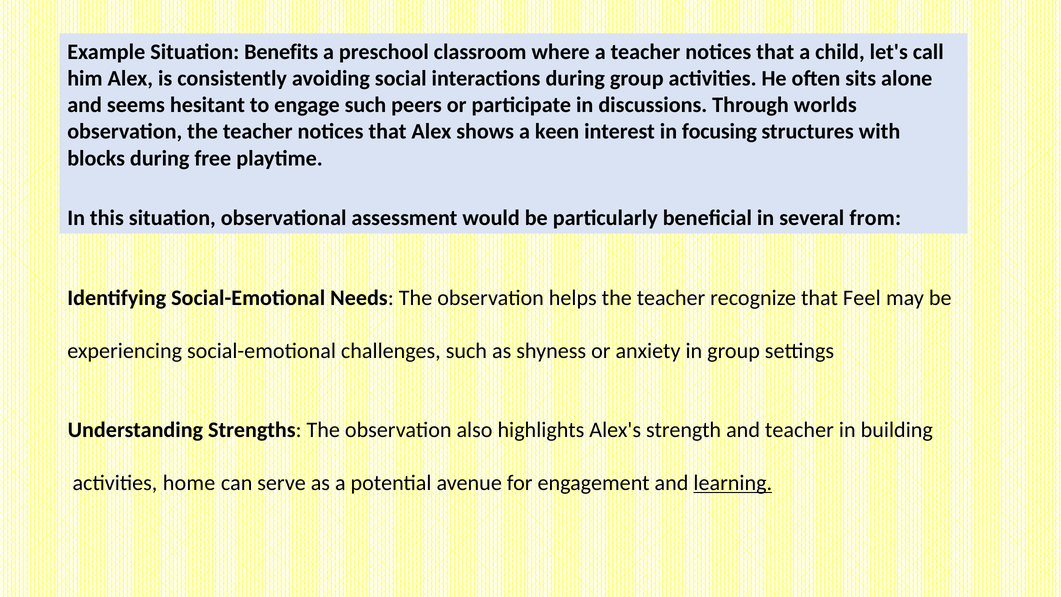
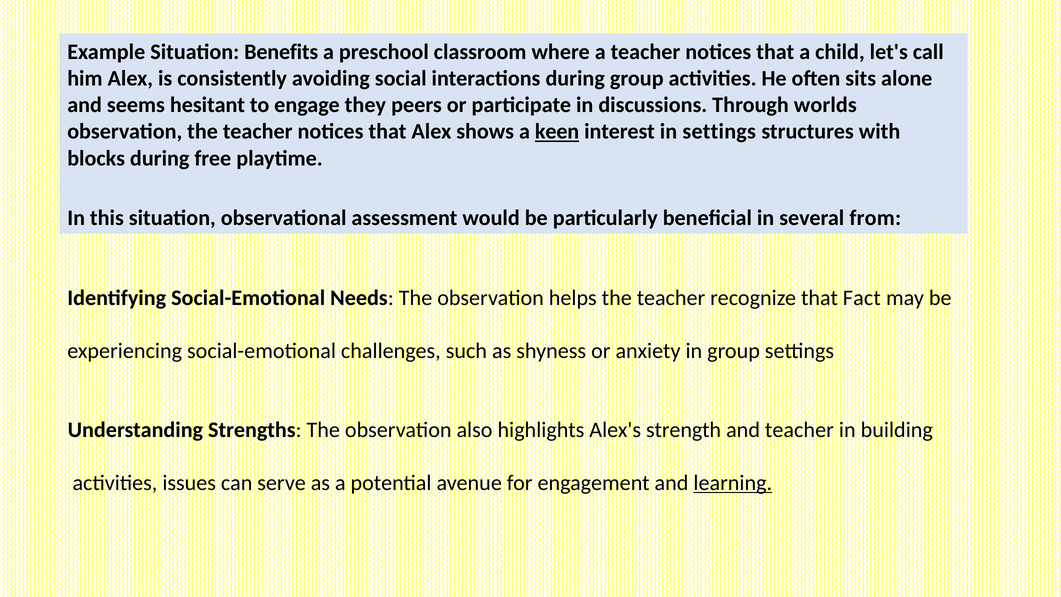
engage such: such -> they (365, 105)
keen underline: none -> present (557, 132)
in focusing: focusing -> settings (719, 132)
Feel: Feel -> Fact (862, 298)
home: home -> issues (189, 483)
